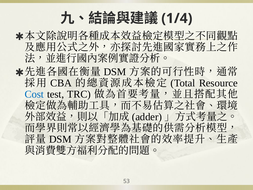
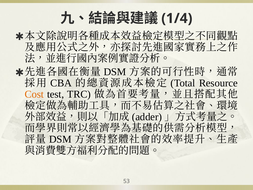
Cost colour: blue -> orange (34, 94)
